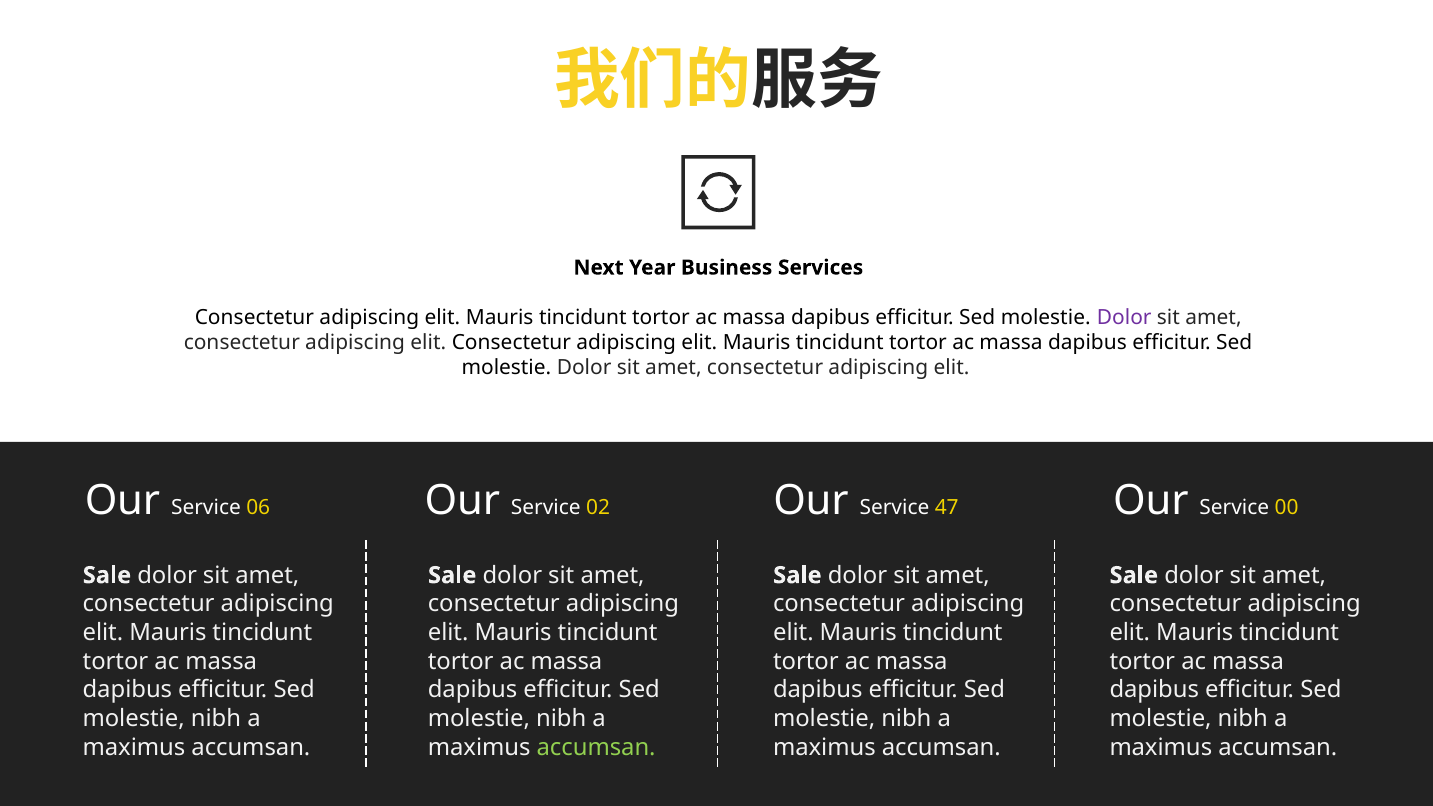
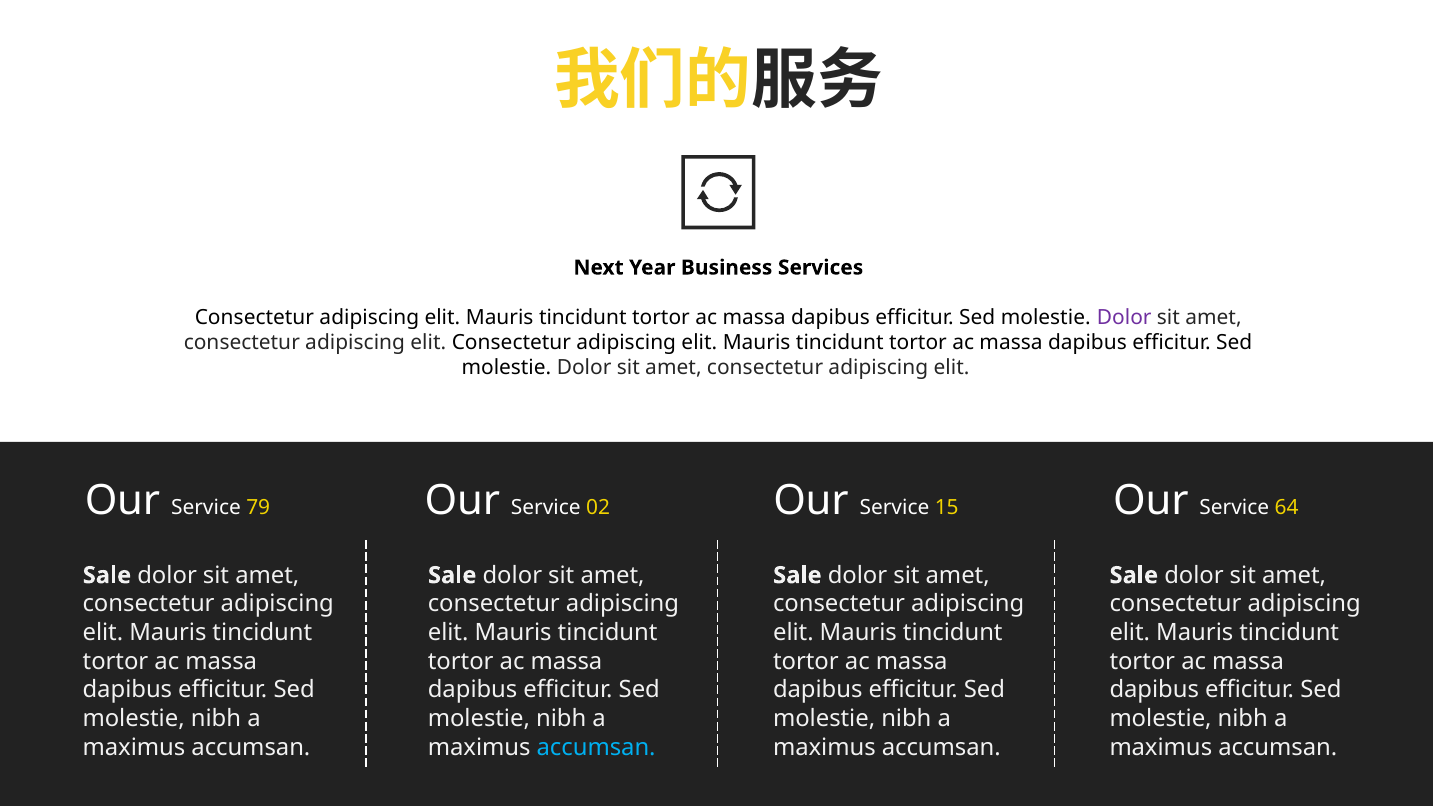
06: 06 -> 79 (258, 507)
47: 47 -> 15 (947, 507)
00: 00 -> 64 (1287, 507)
accumsan colour: light green -> light blue (596, 747)
